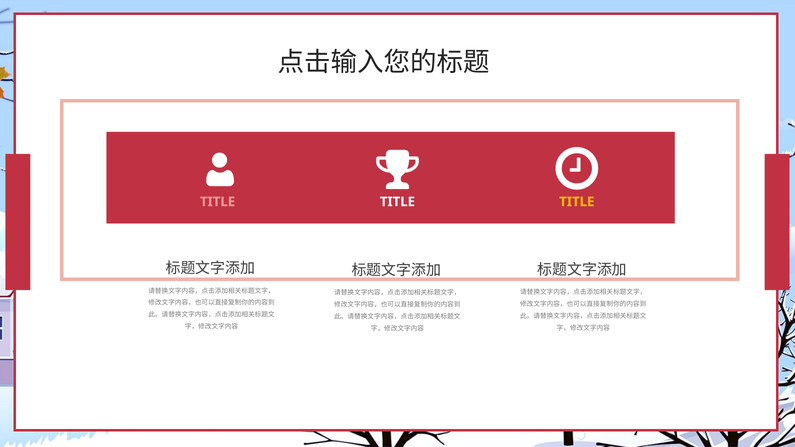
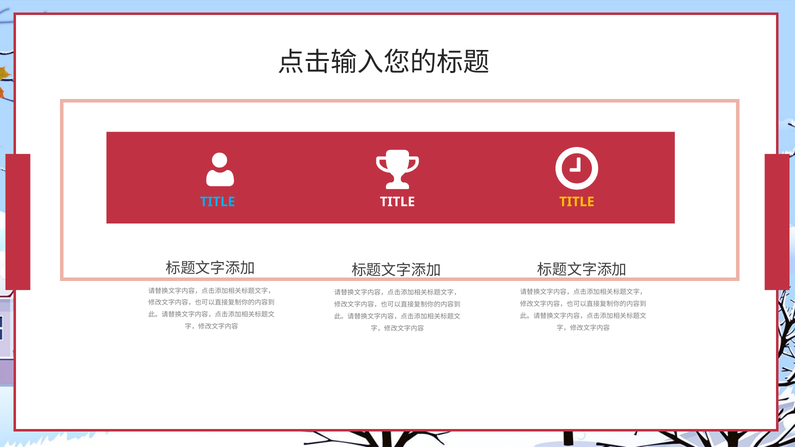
TITLE colour: pink -> light blue (218, 202)
